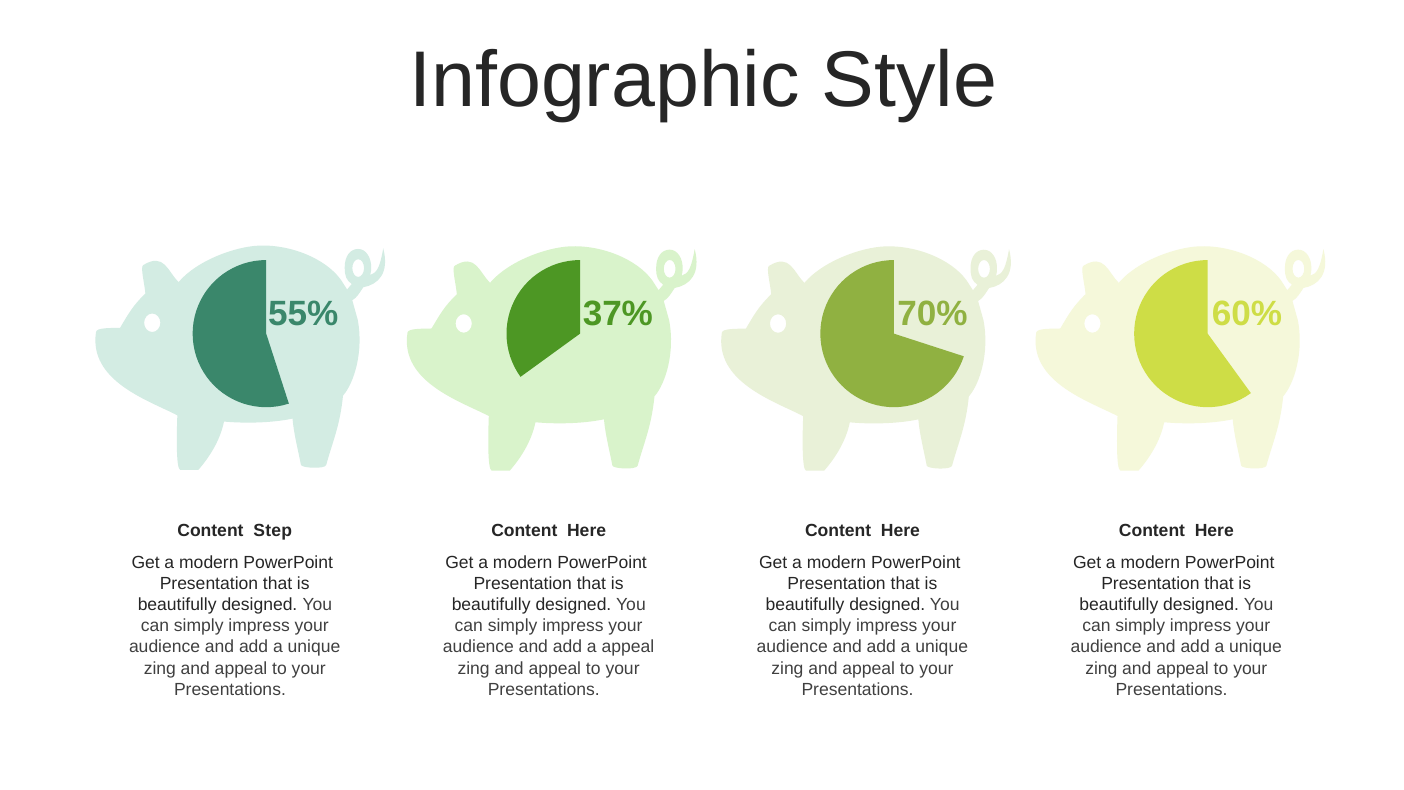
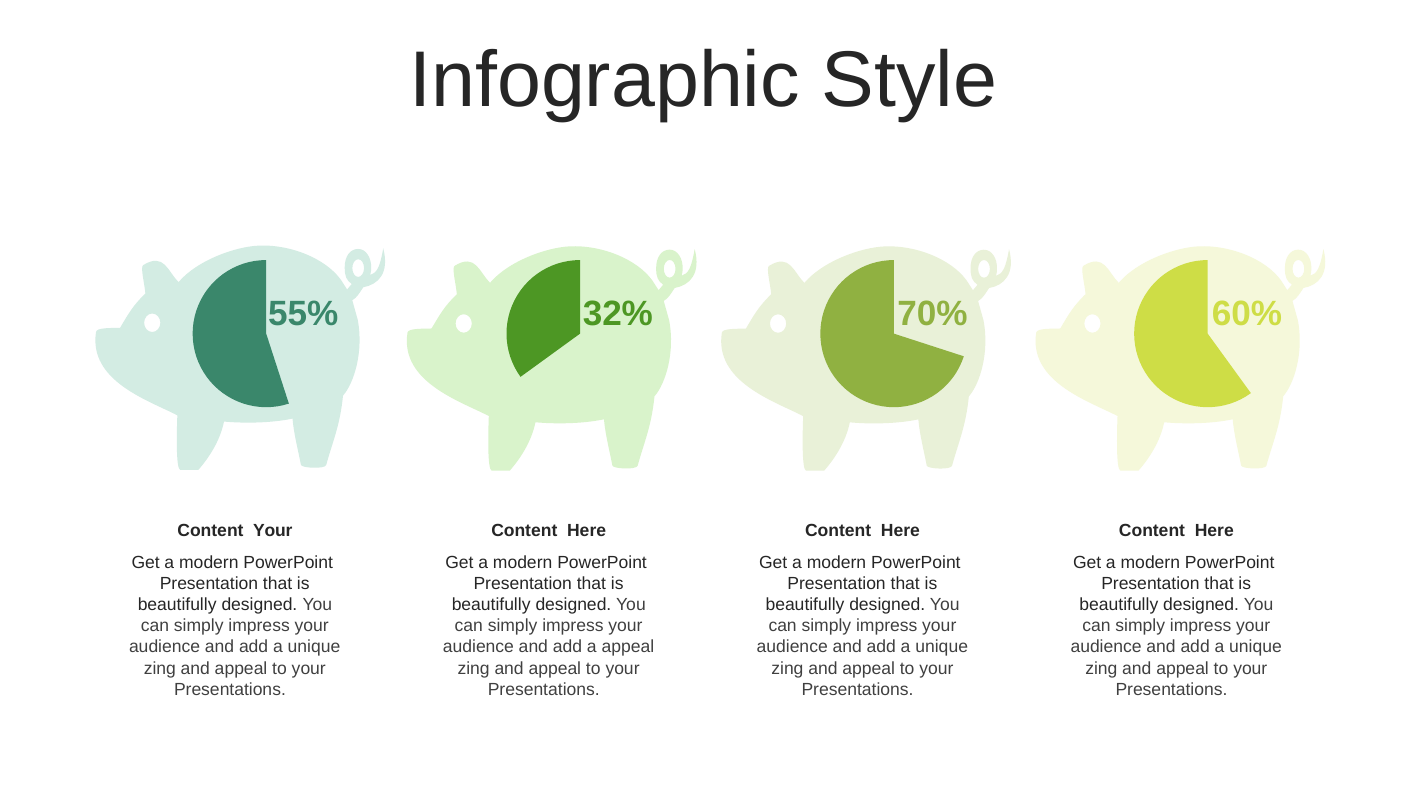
37%: 37% -> 32% (618, 314)
Content Step: Step -> Your (273, 530)
